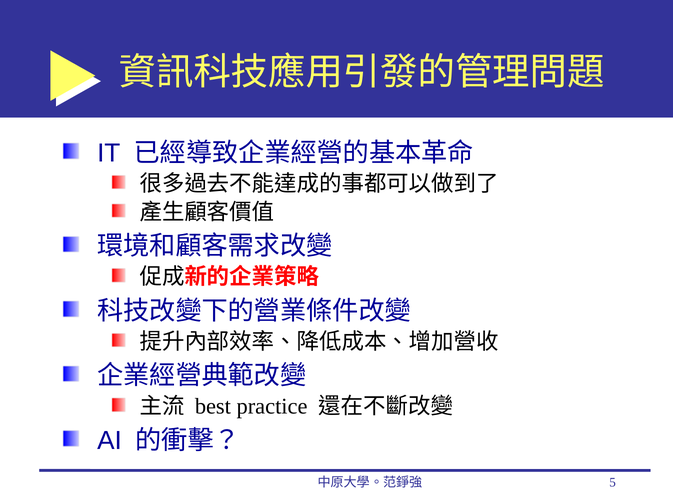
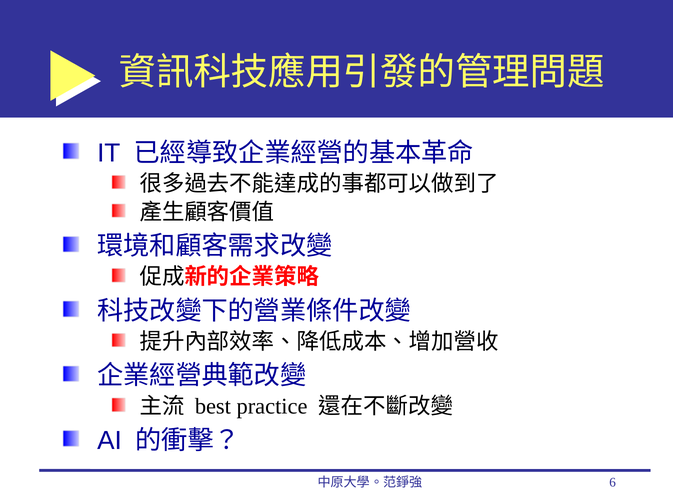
5: 5 -> 6 (613, 483)
